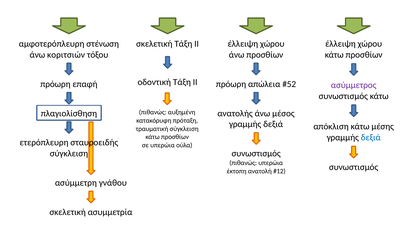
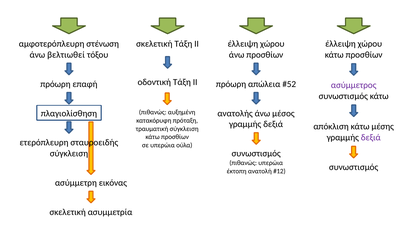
κοριτσιών: κοριτσιών -> βελτιωθεί (66, 55)
δεξιά colour: blue -> purple (371, 137)
γνάθου: γνάθου -> εικόνας (113, 183)
